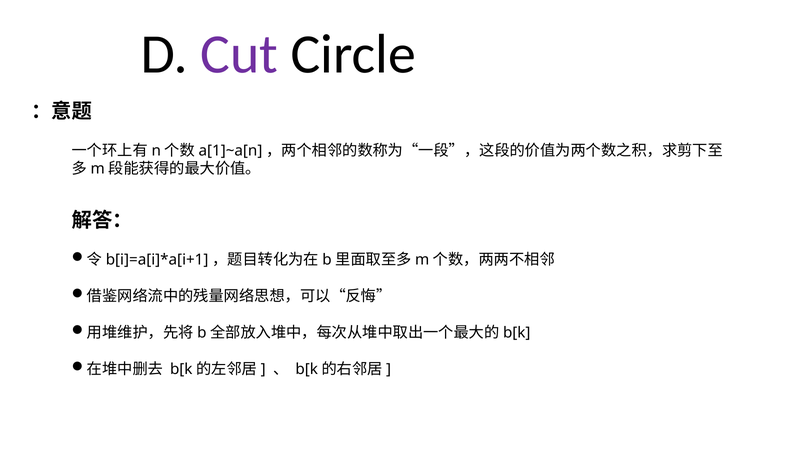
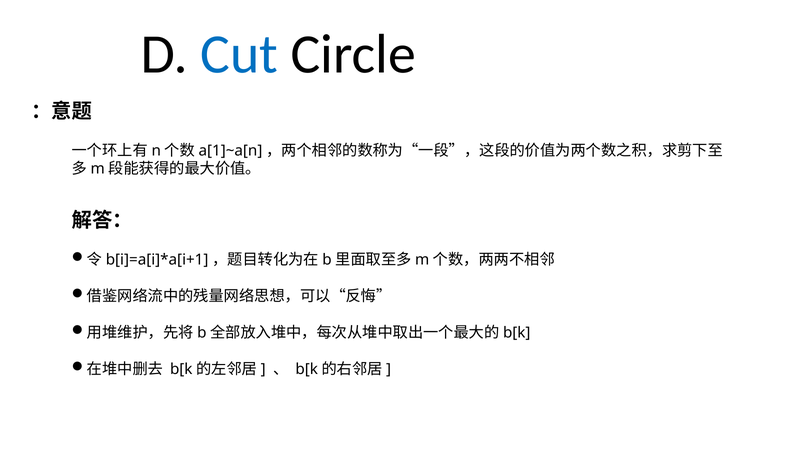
Cut colour: purple -> blue (239, 55)
